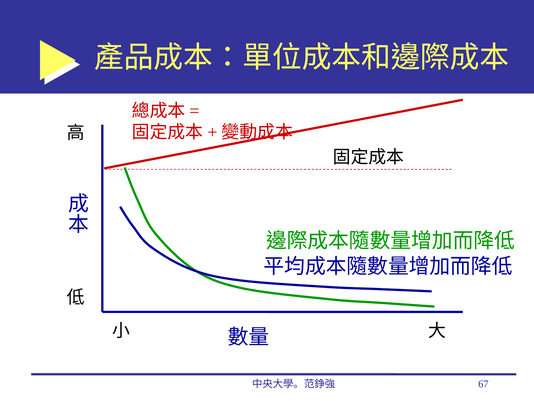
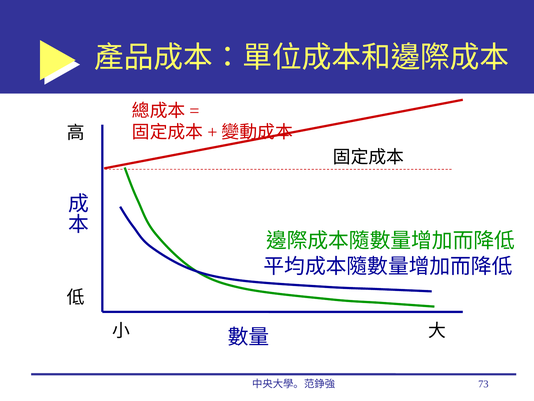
67: 67 -> 73 (483, 383)
